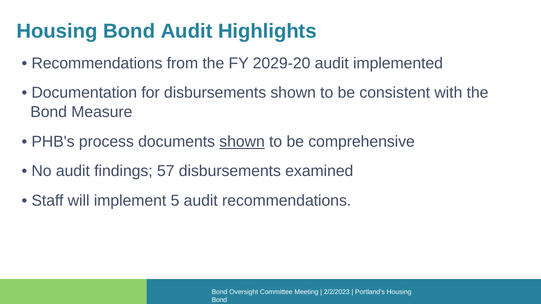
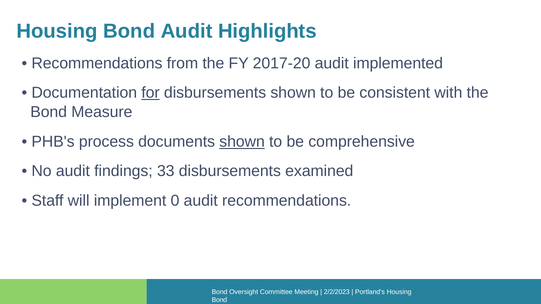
2029-20: 2029-20 -> 2017-20 (282, 63)
for underline: none -> present (151, 93)
57: 57 -> 33 (166, 171)
5: 5 -> 0 (175, 201)
